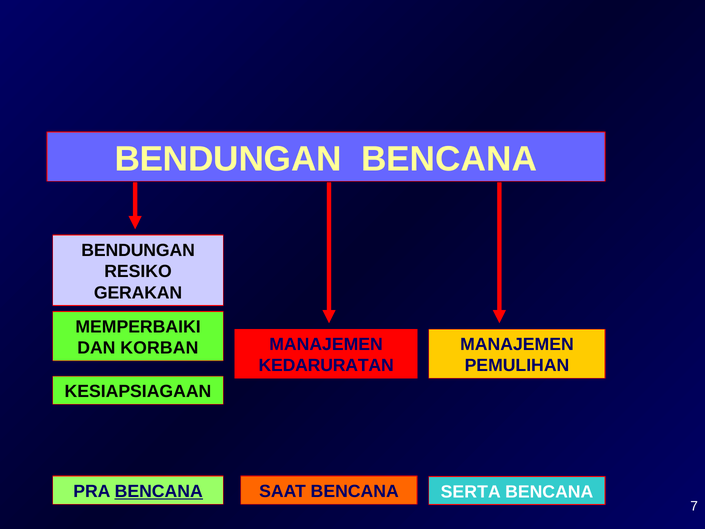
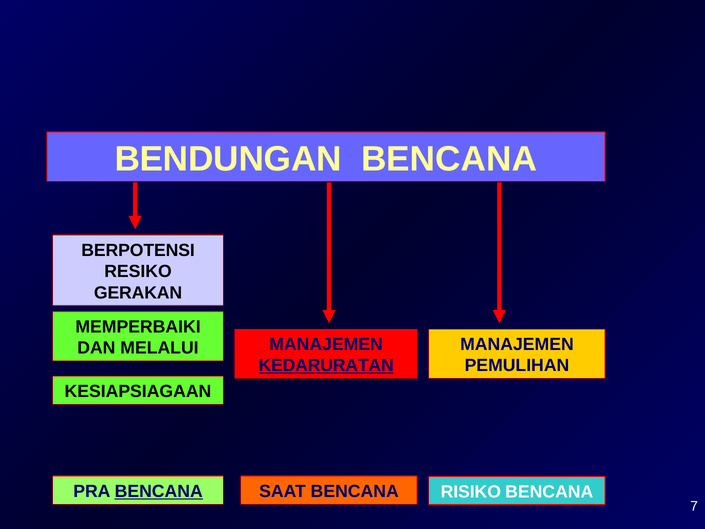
BENDUNGAN: BENDUNGAN -> BERPOTENSI (138, 250)
KORBAN: KORBAN -> MELALUI (159, 348)
KEDARURATAN underline: none -> present (326, 365)
SERTA: SERTA -> RISIKO (471, 491)
